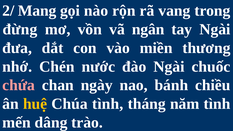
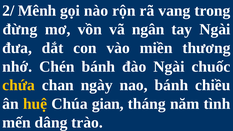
Mang: Mang -> Mênh (37, 11)
Chén nước: nước -> bánh (98, 67)
chứa colour: pink -> yellow (19, 85)
Chúa tình: tình -> gian (108, 104)
